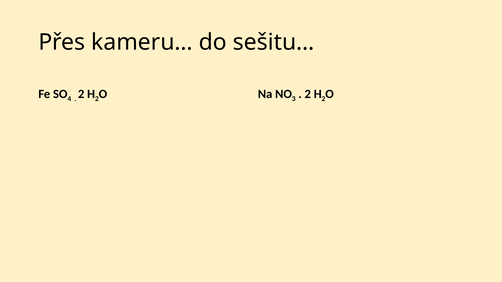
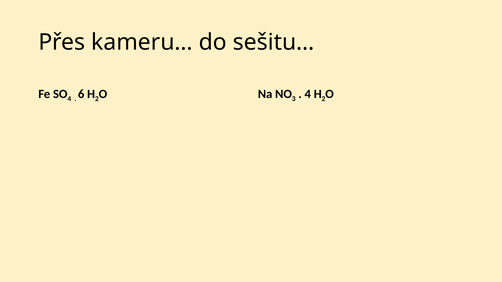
2: 2 -> 6 (81, 94)
2: 2 -> 4 (308, 94)
